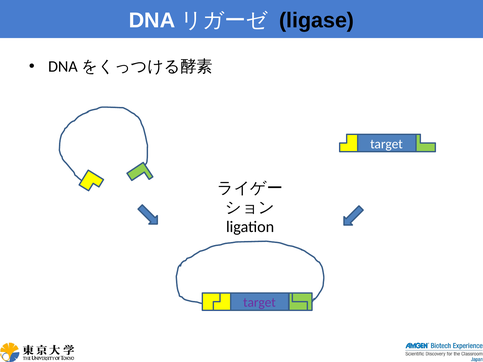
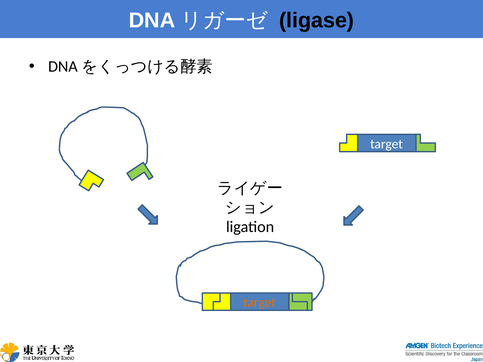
target colour: purple -> orange (259, 303)
